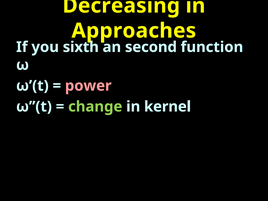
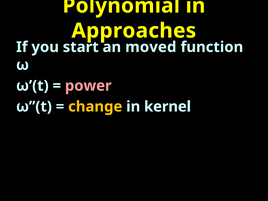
Decreasing: Decreasing -> Polynomial (121, 6)
sixth: sixth -> start (81, 47)
second: second -> moved (151, 47)
change colour: light green -> yellow (95, 107)
